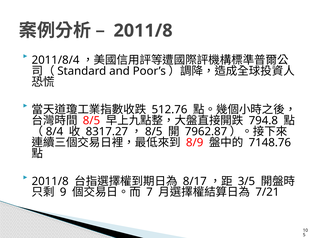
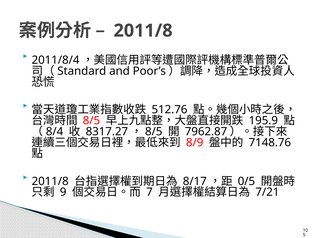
794.8: 794.8 -> 195.9 (263, 121)
3/5: 3/5 -> 0/5 (246, 181)
